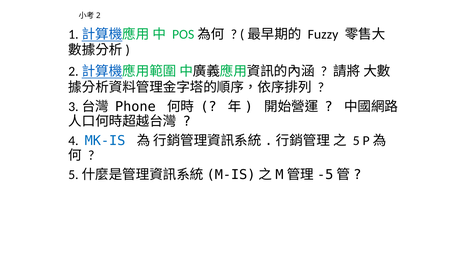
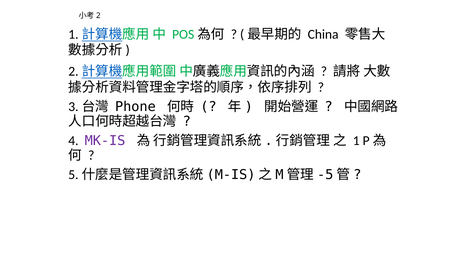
Fuzzy: Fuzzy -> China (323, 34)
MK-IS colour: blue -> purple (105, 141)
5: 5 -> 1 (356, 141)
